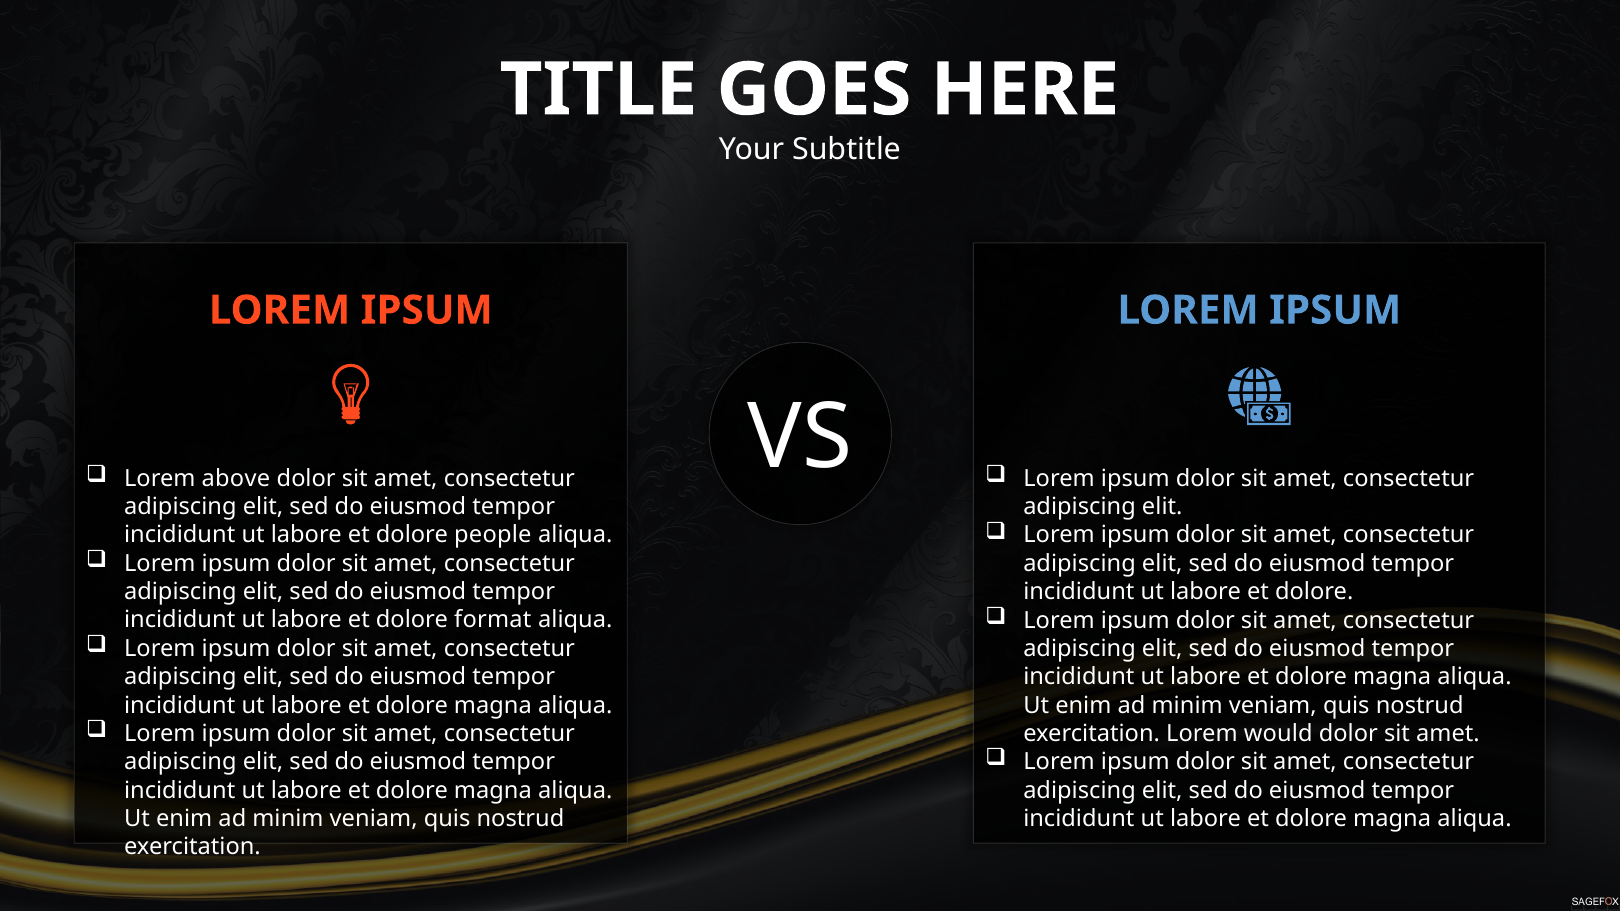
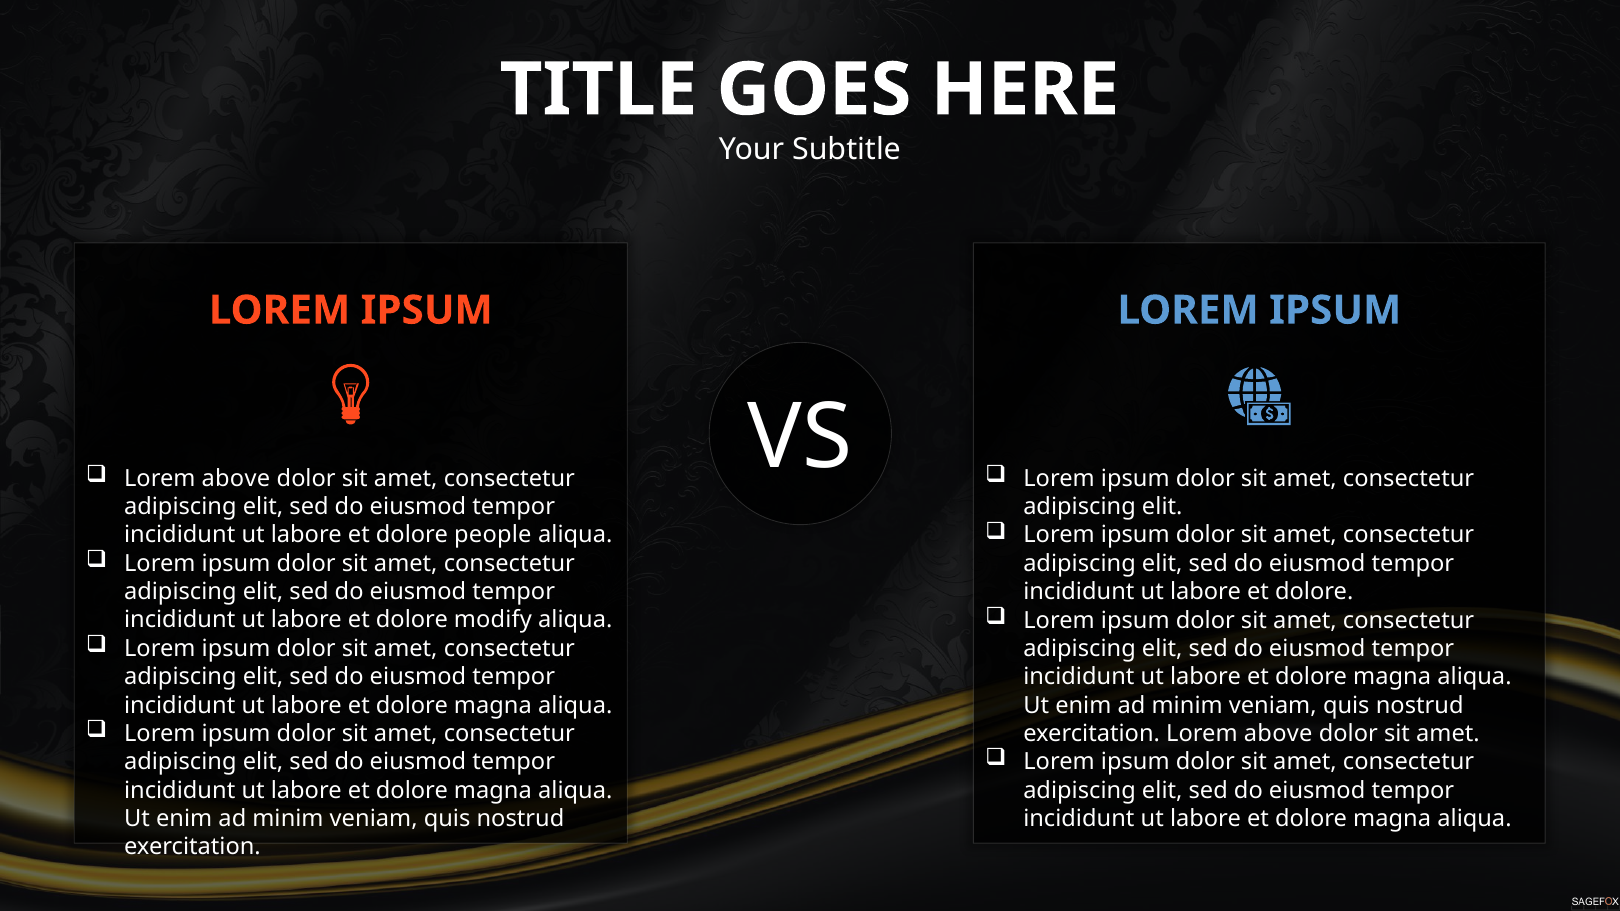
format: format -> modify (493, 620)
exercitation Lorem would: would -> above (1278, 734)
